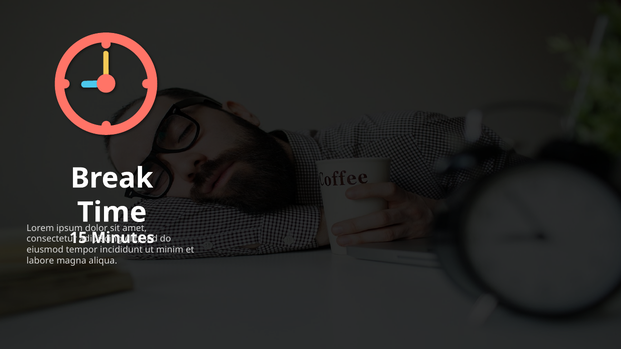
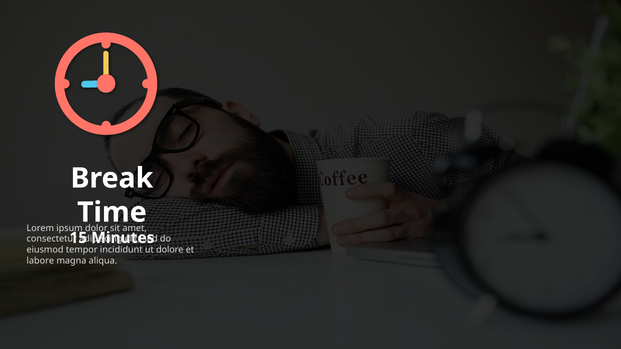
minim: minim -> dolore (170, 250)
